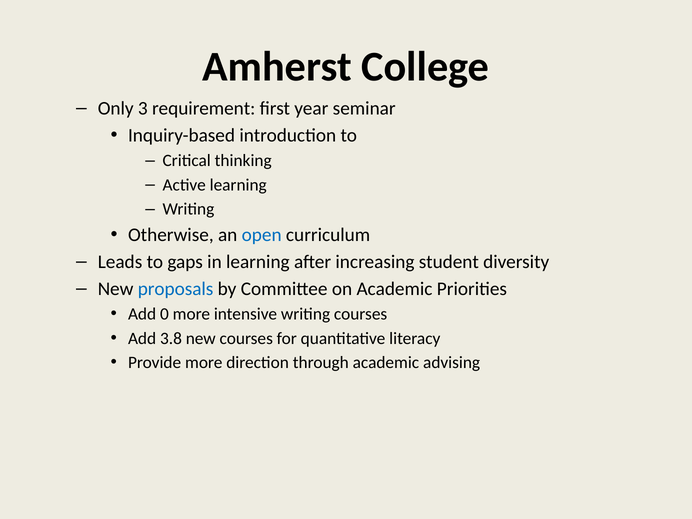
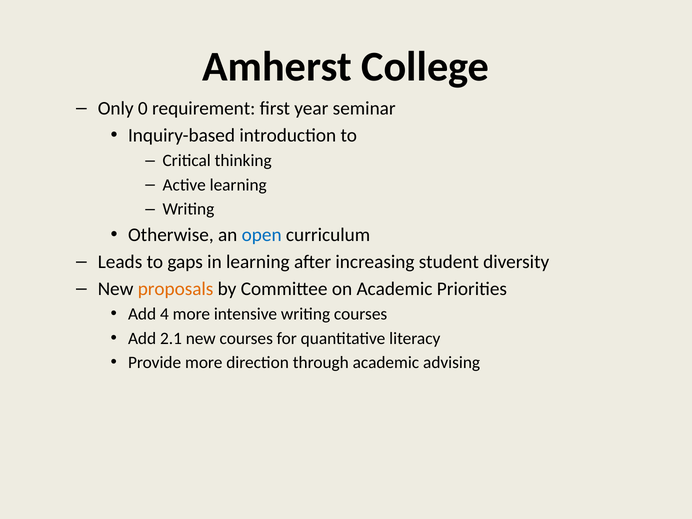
3: 3 -> 0 (143, 109)
proposals colour: blue -> orange (176, 289)
0: 0 -> 4 (164, 314)
3.8: 3.8 -> 2.1 (171, 338)
